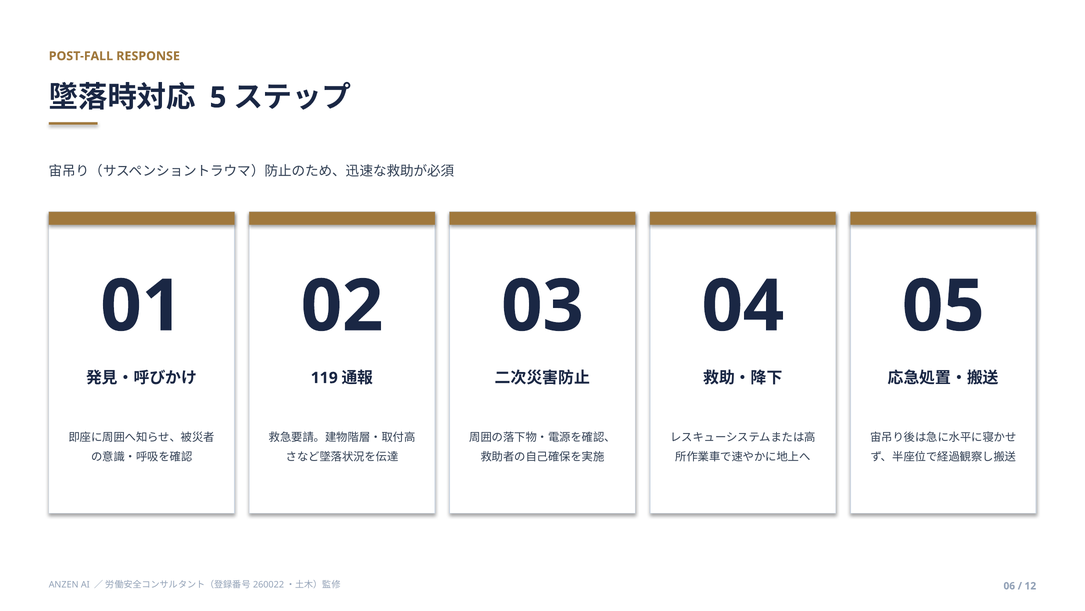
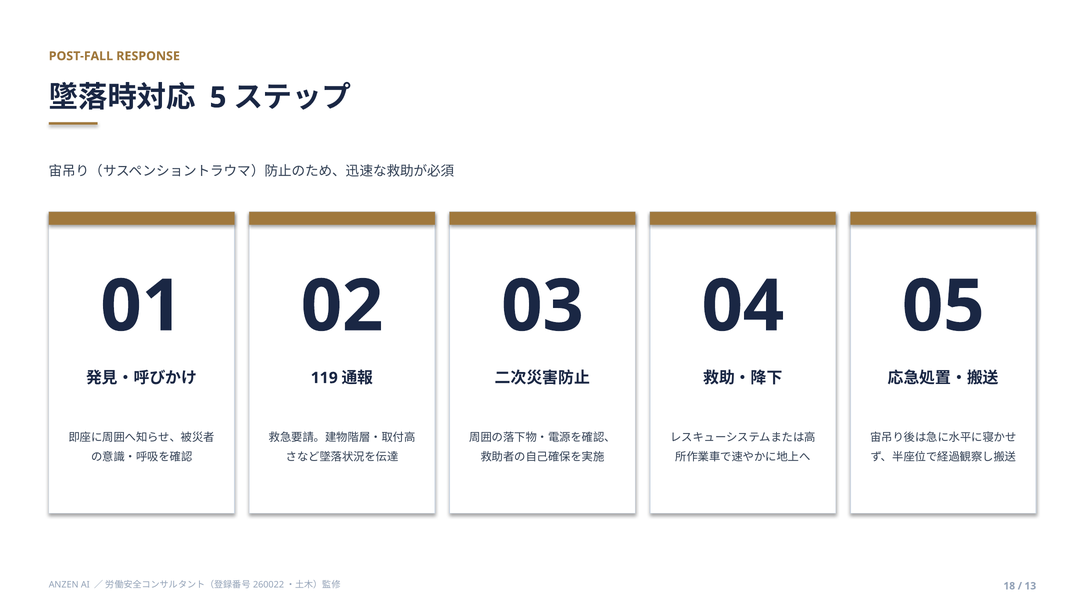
06: 06 -> 18 (1009, 585)
12: 12 -> 13 (1030, 585)
